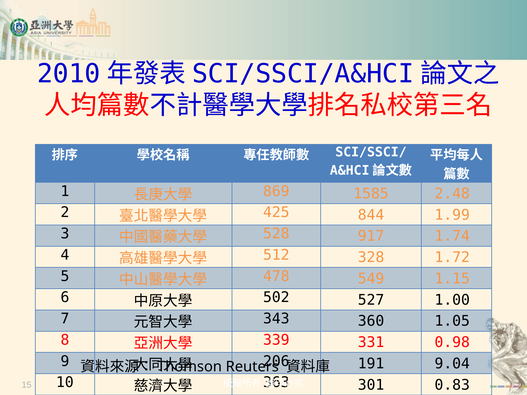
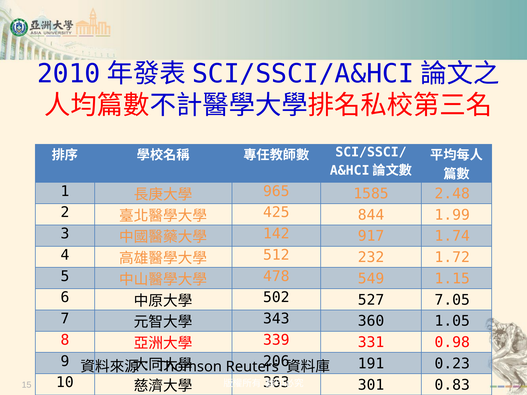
869: 869 -> 965 (276, 191)
528: 528 -> 142 (276, 234)
328: 328 -> 232 (371, 258)
1.00: 1.00 -> 7.05 (452, 300)
9.04: 9.04 -> 0.23 (452, 364)
